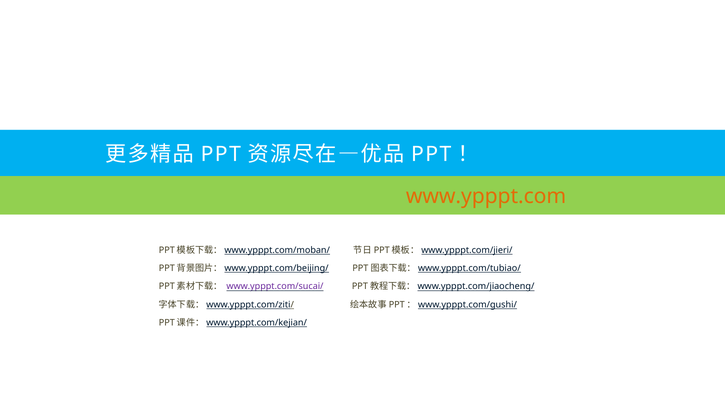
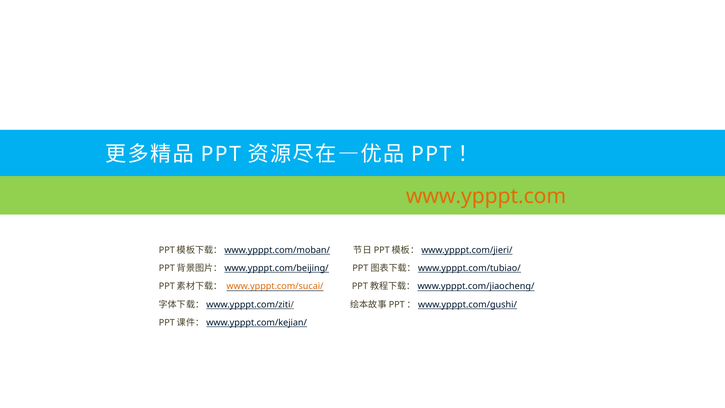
www.ypppt.com/sucai/ colour: purple -> orange (275, 286)
